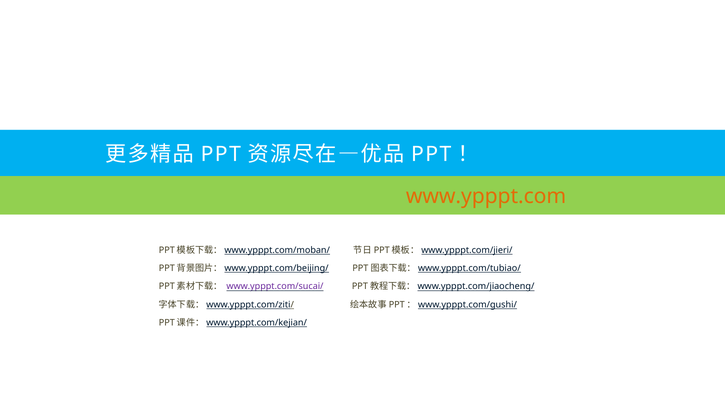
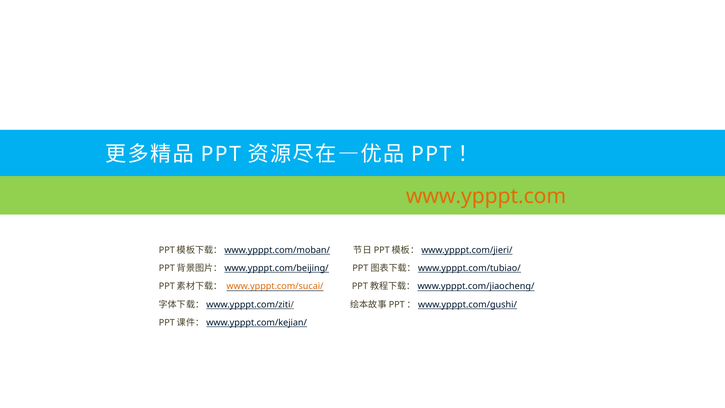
www.ypppt.com/sucai/ colour: purple -> orange (275, 286)
